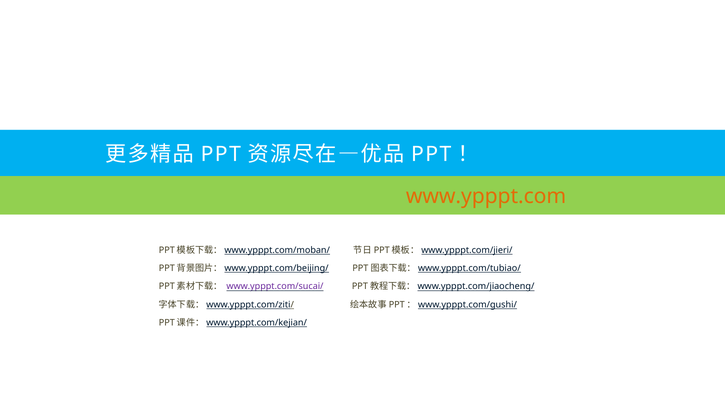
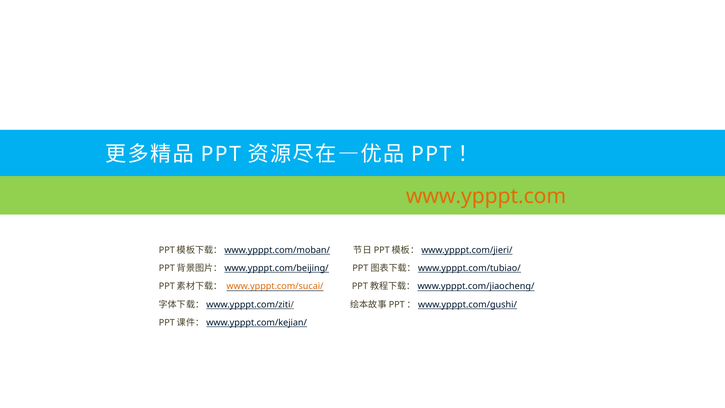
www.ypppt.com/sucai/ colour: purple -> orange (275, 286)
